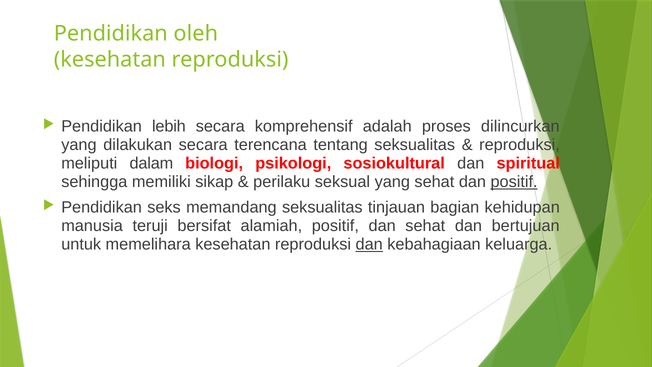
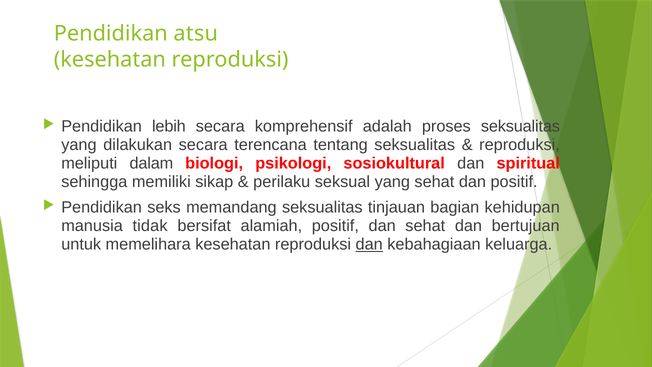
oleh: oleh -> atsu (196, 33)
proses dilincurkan: dilincurkan -> seksualitas (520, 126)
positif underline: present -> none (514, 182)
teruji: teruji -> tidak (150, 226)
